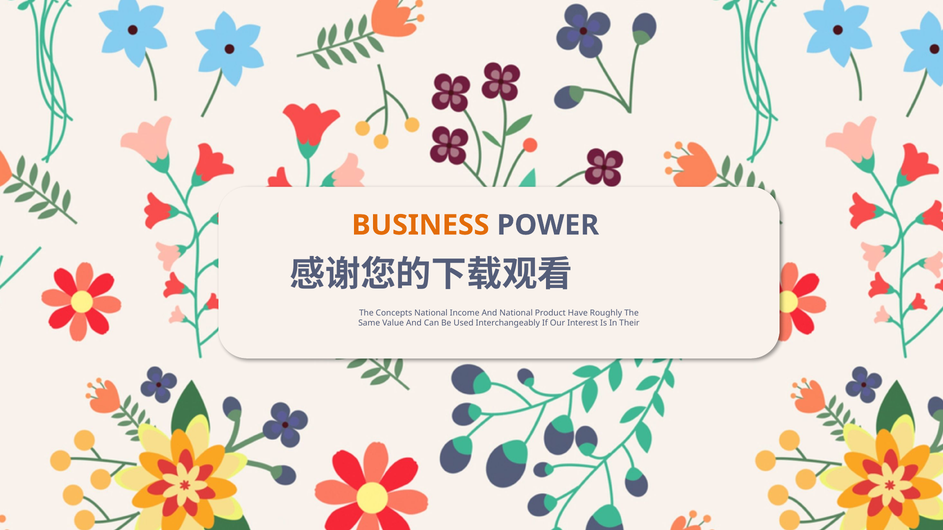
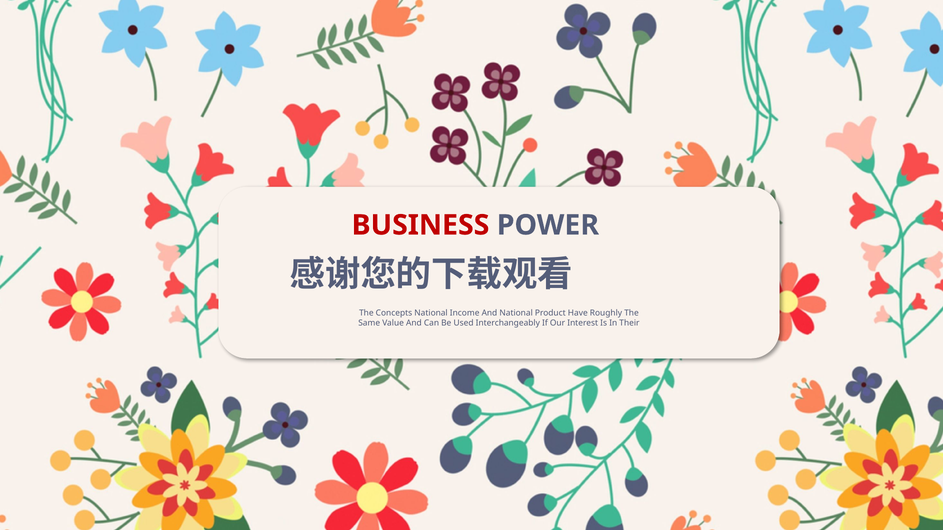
BUSINESS colour: orange -> red (421, 225)
